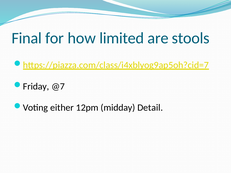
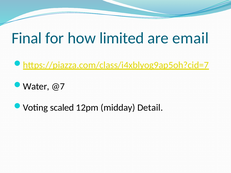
stools: stools -> email (190, 38)
Friday: Friday -> Water (36, 86)
either: either -> scaled (62, 108)
